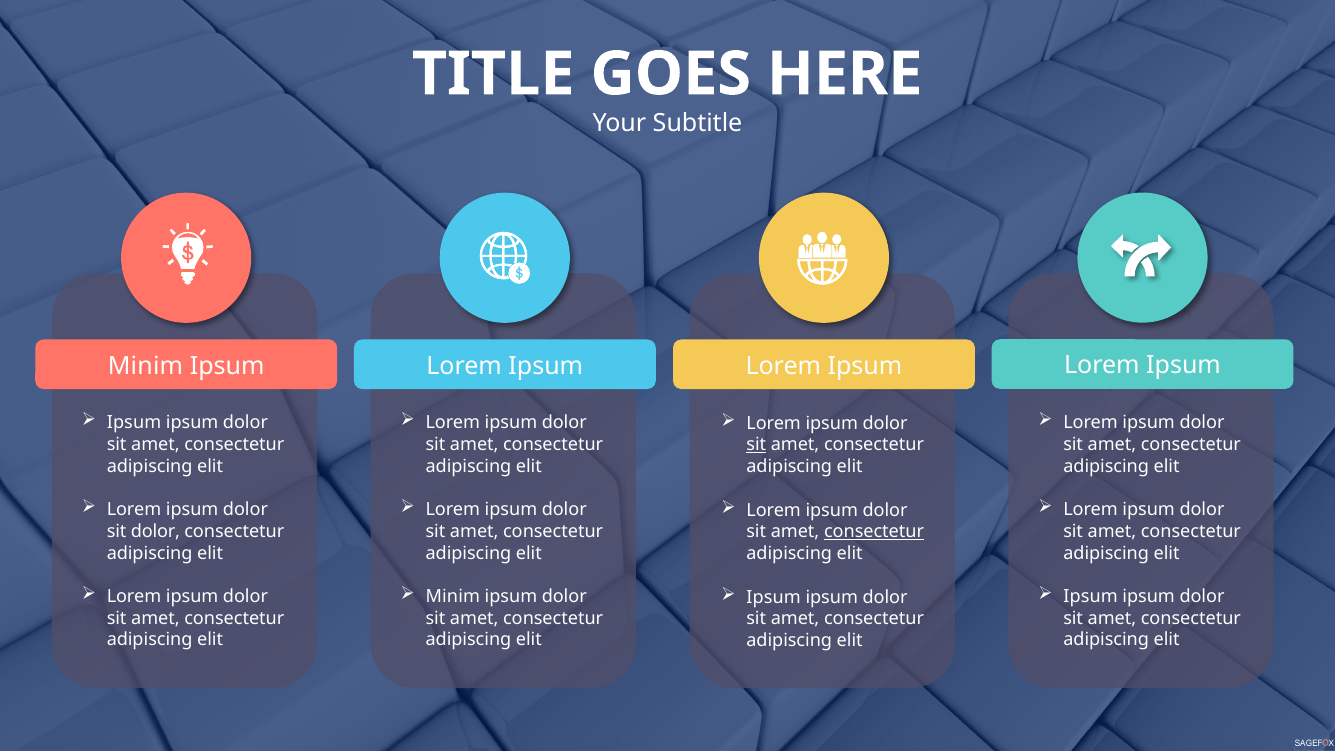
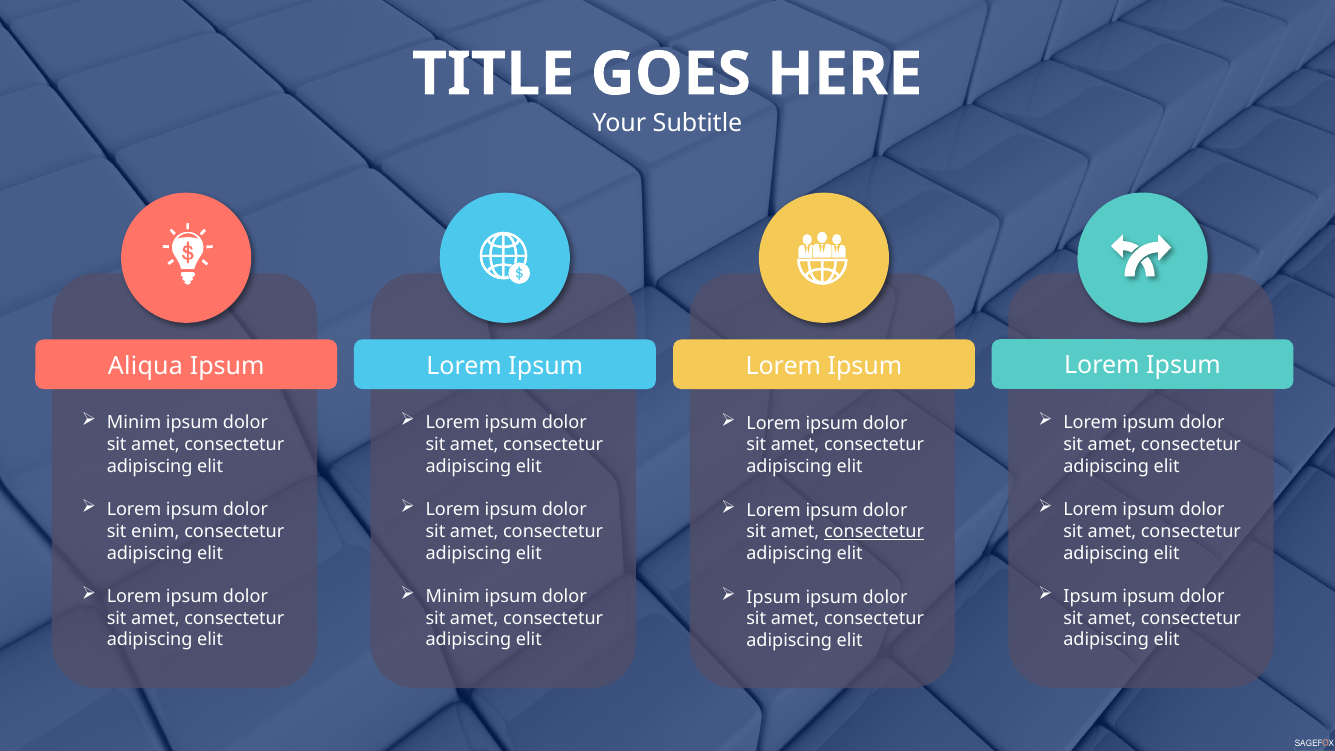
Minim: Minim -> Aliqua (145, 366)
Ipsum: Ipsum -> Minim (134, 423)
sit underline: present -> none (756, 445)
sit dolor: dolor -> enim (155, 531)
